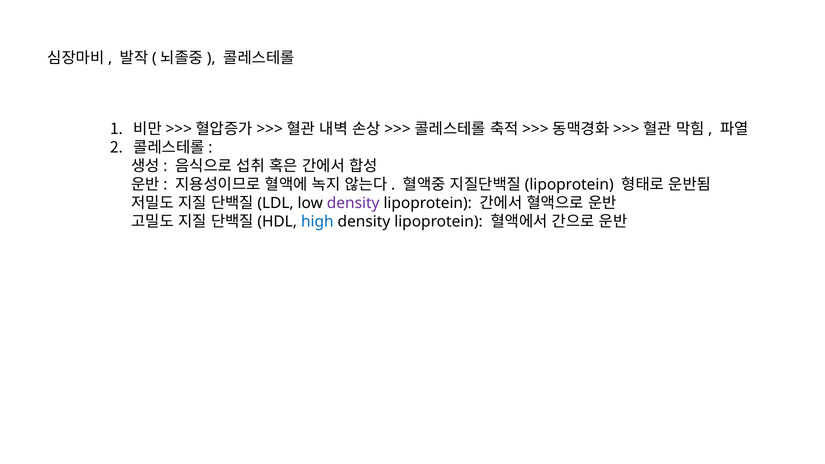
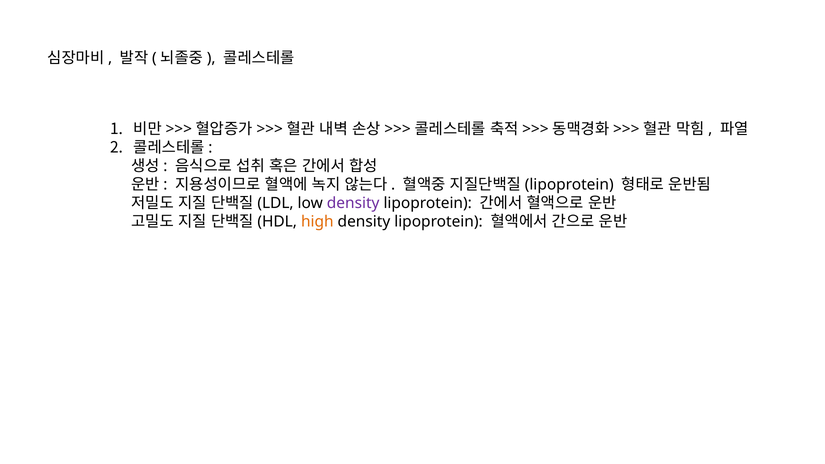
high colour: blue -> orange (317, 222)
